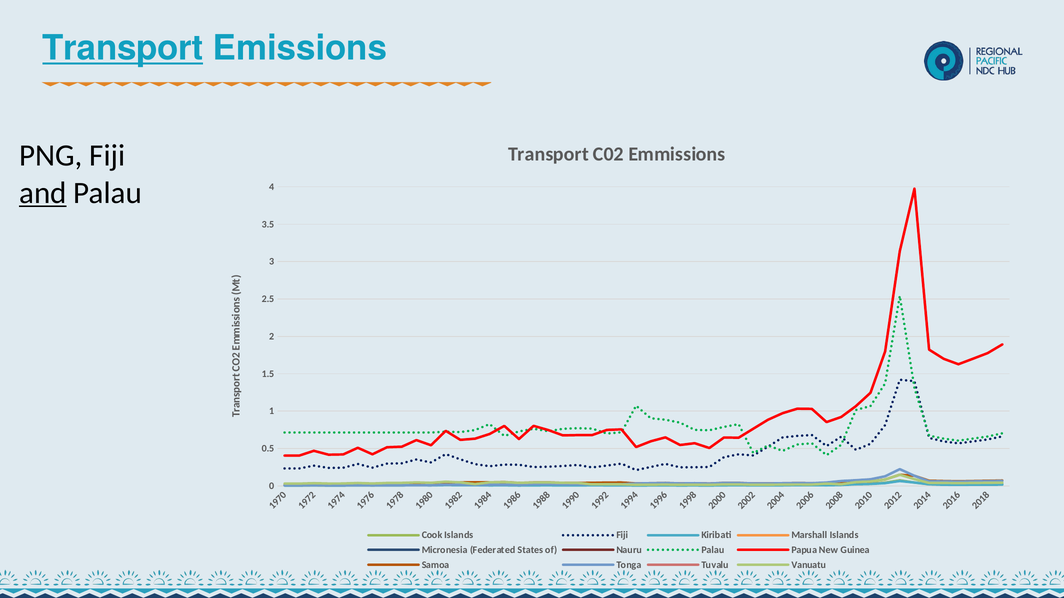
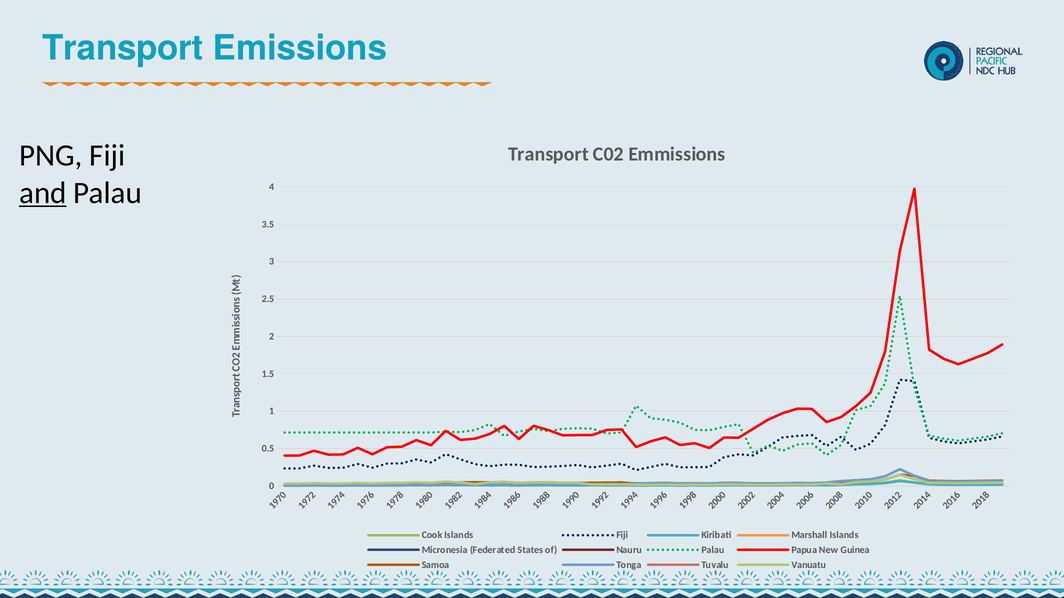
Transport underline: present -> none (123, 48)
